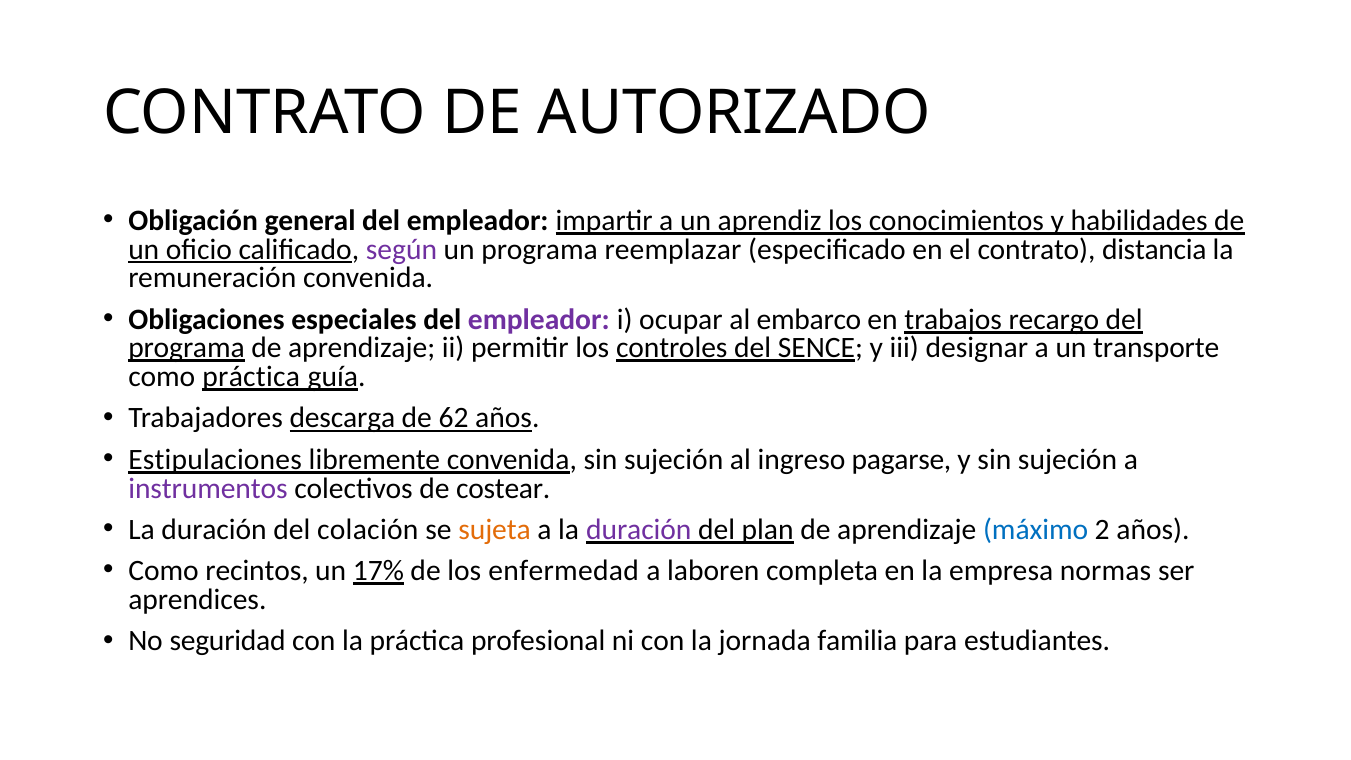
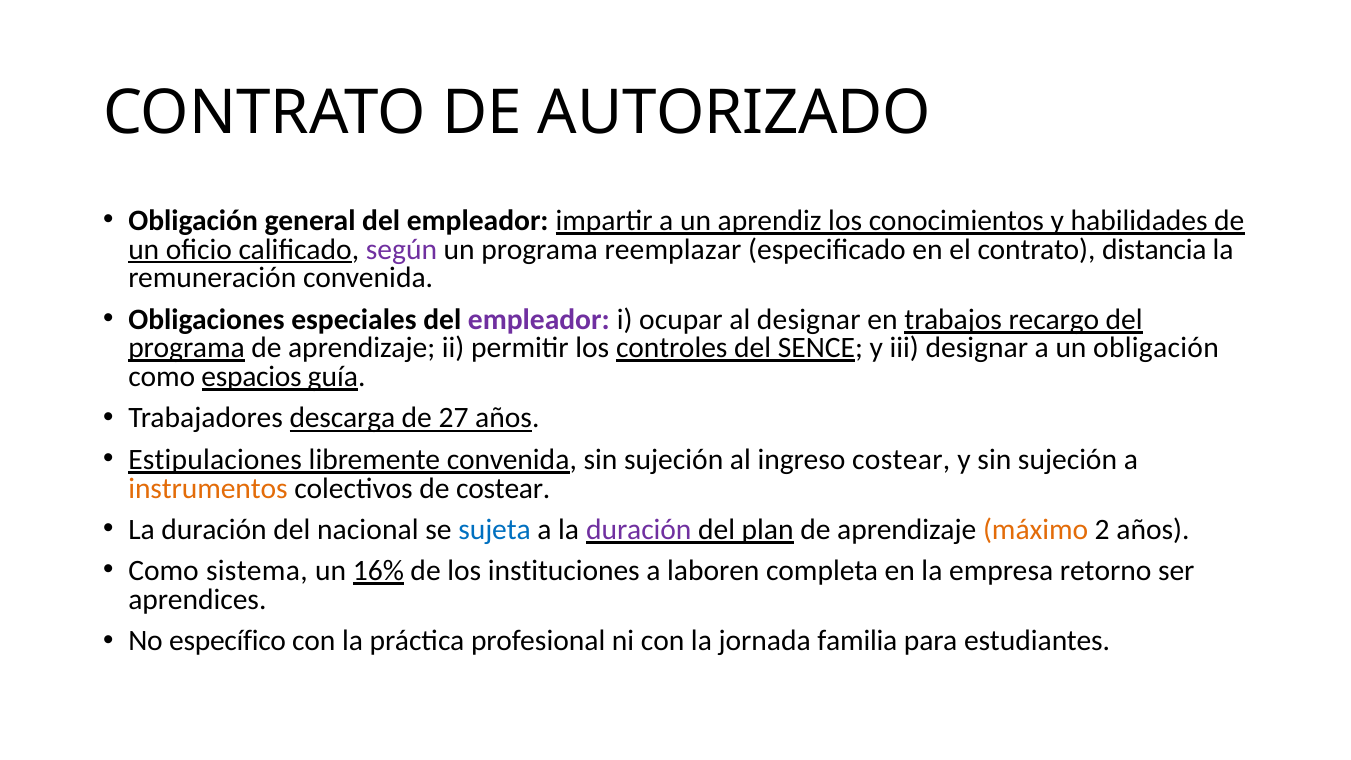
al embarco: embarco -> designar (809, 319)
un transporte: transporte -> obligación (1156, 348)
como práctica: práctica -> espacios (252, 377)
62: 62 -> 27 (454, 418)
ingreso pagarse: pagarse -> costear (901, 460)
instrumentos colour: purple -> orange (208, 488)
colación: colación -> nacional (368, 530)
sujeta colour: orange -> blue (495, 530)
máximo colour: blue -> orange (1036, 530)
recintos: recintos -> sistema (257, 571)
17%: 17% -> 16% (378, 571)
enfermedad: enfermedad -> instituciones (564, 571)
normas: normas -> retorno (1106, 571)
seguridad: seguridad -> específico (228, 641)
